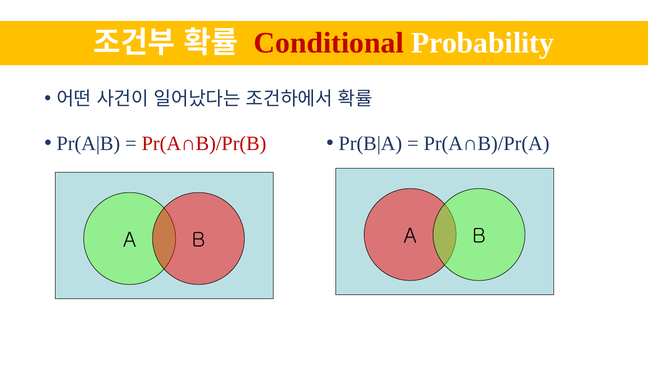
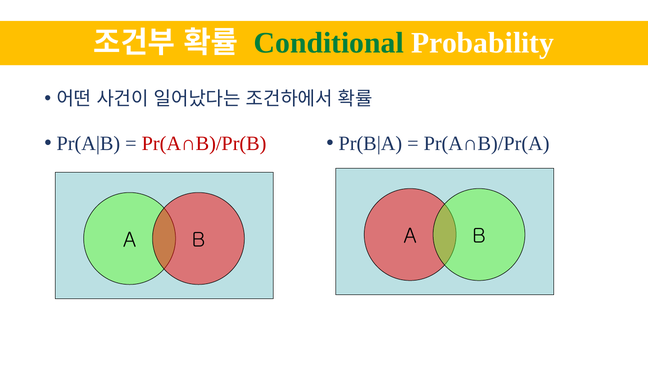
Conditional colour: red -> green (329, 43)
